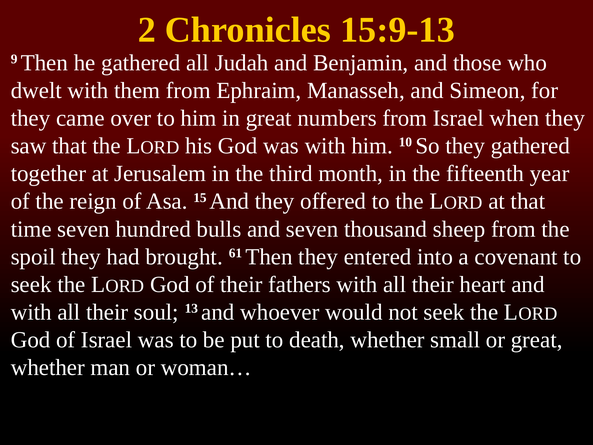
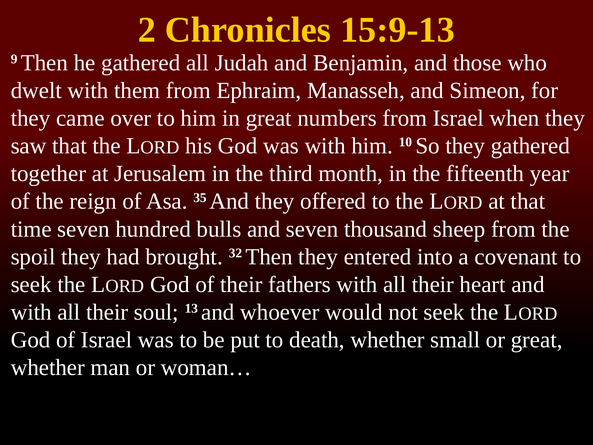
15: 15 -> 35 (200, 198)
61: 61 -> 32 (235, 253)
